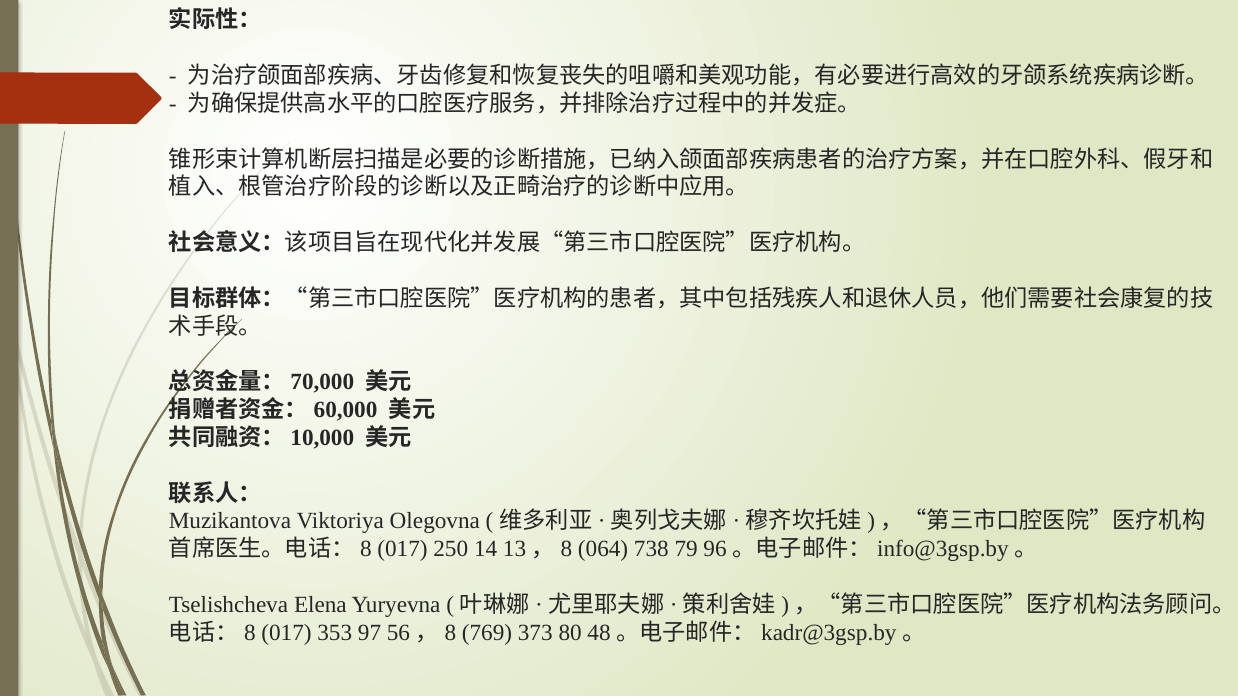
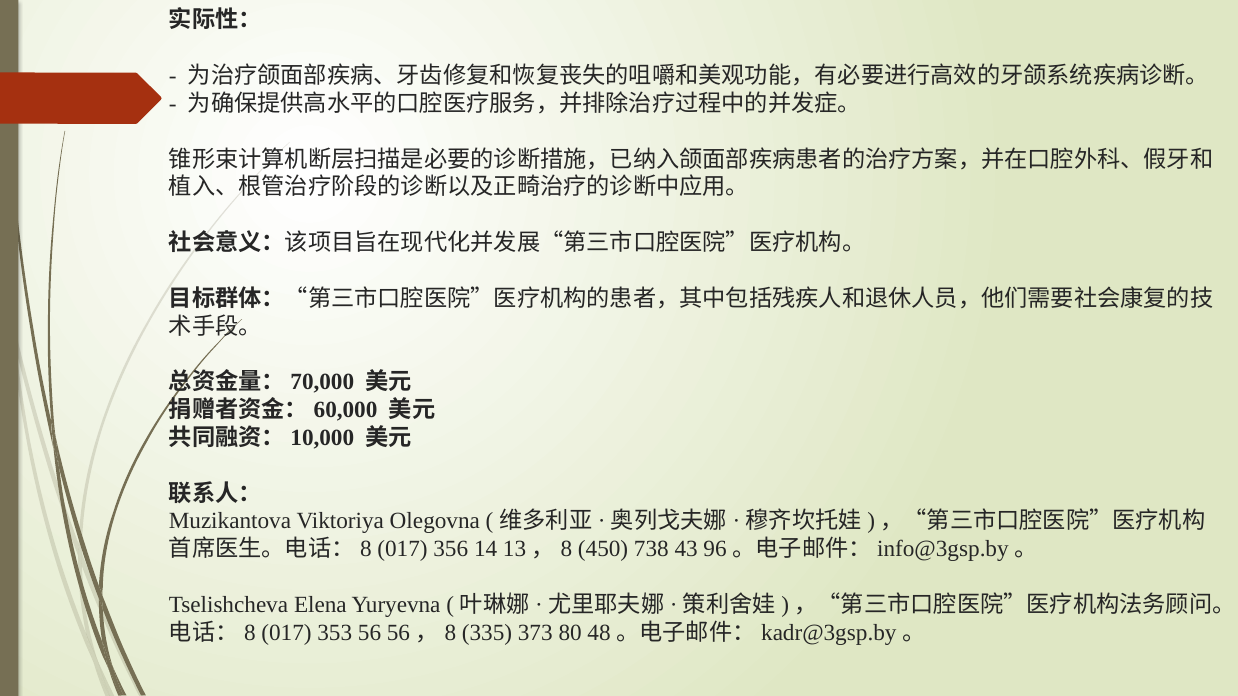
250: 250 -> 356 (451, 549)
064: 064 -> 450 (603, 549)
79: 79 -> 43 (686, 549)
97: 97 -> 56 (370, 633)
769: 769 -> 335 (487, 633)
